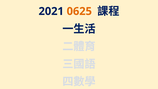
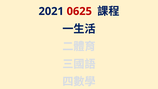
0625 colour: orange -> red (79, 11)
